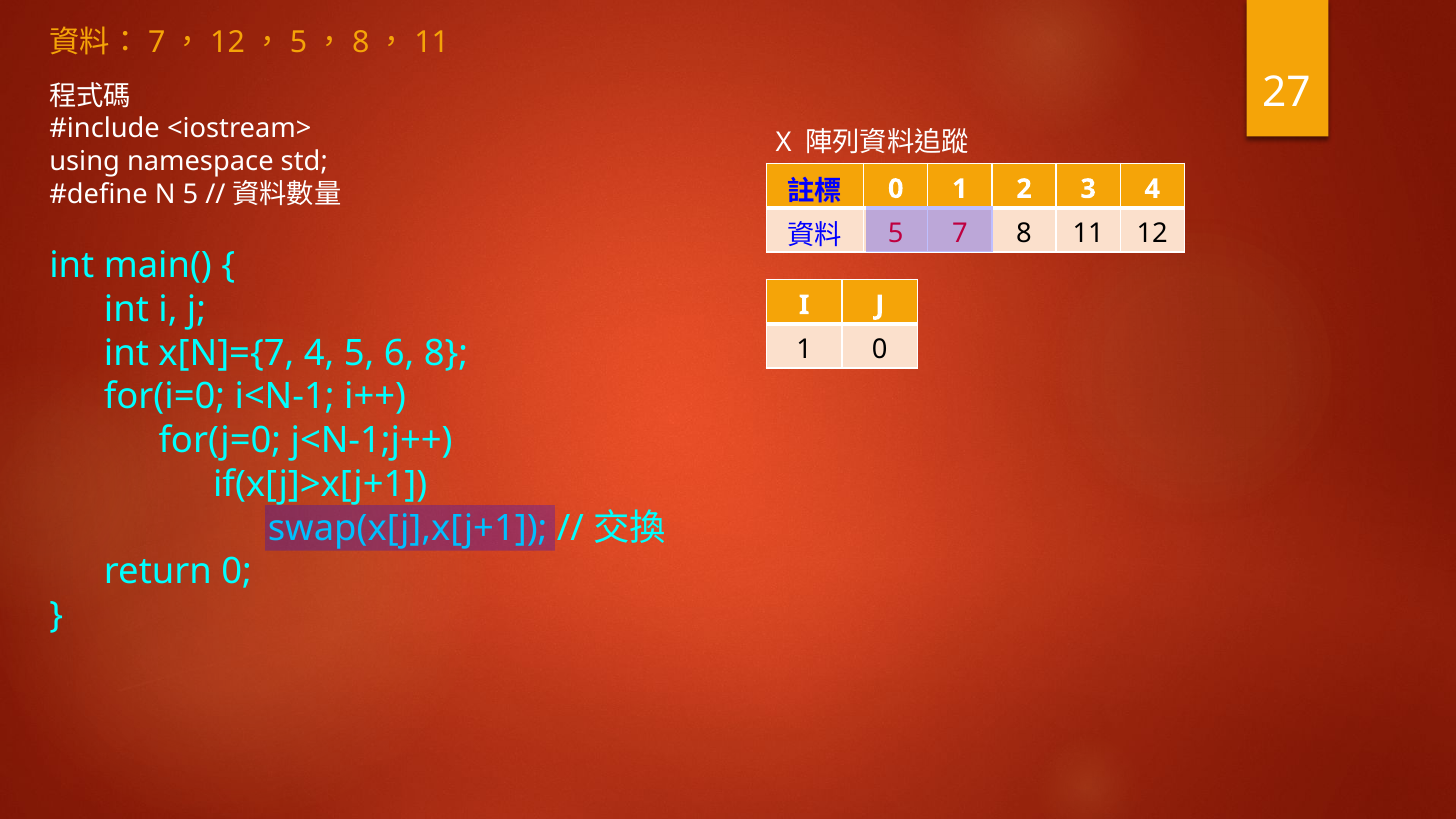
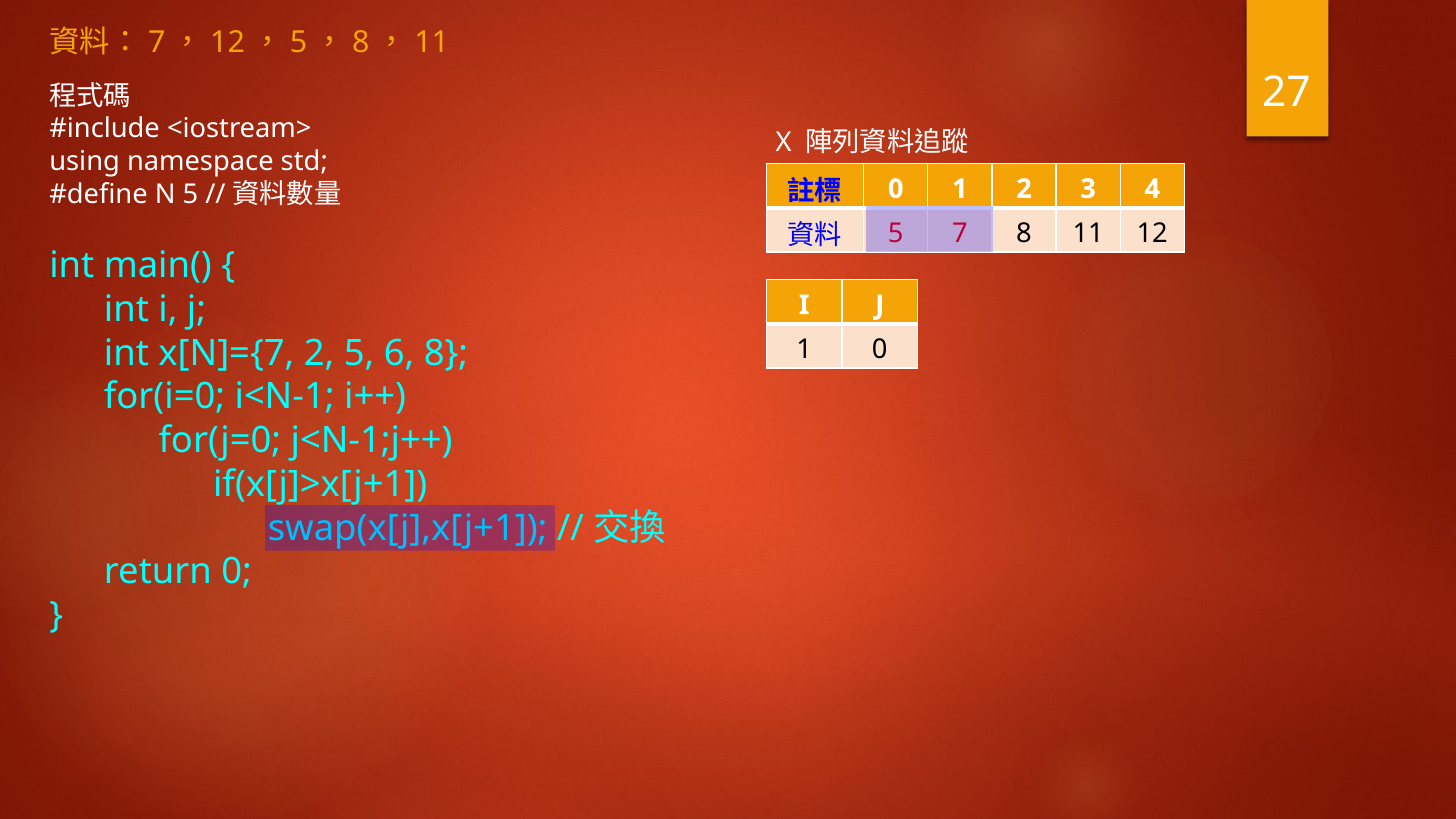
x[N]={7 4: 4 -> 2 (319, 353)
